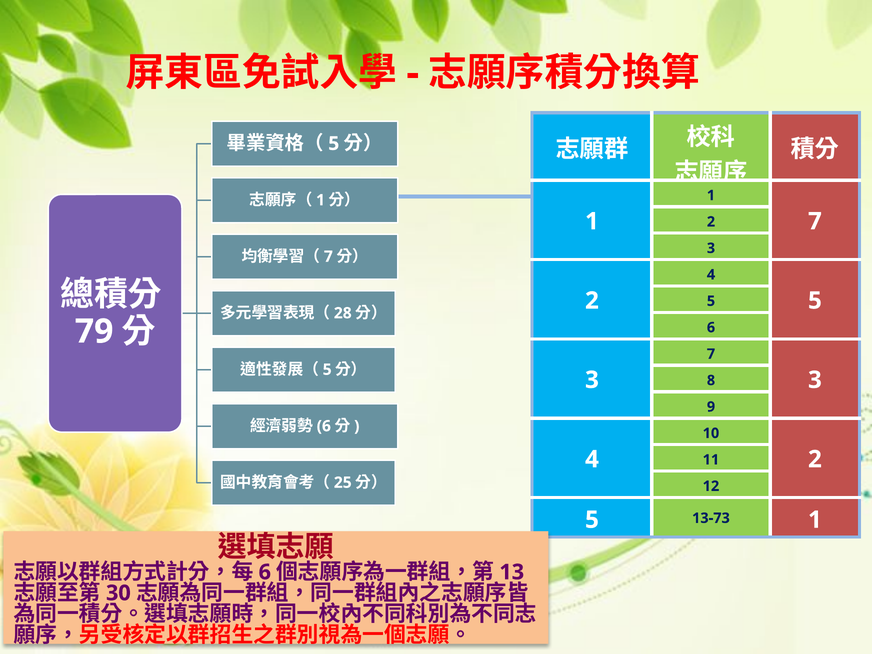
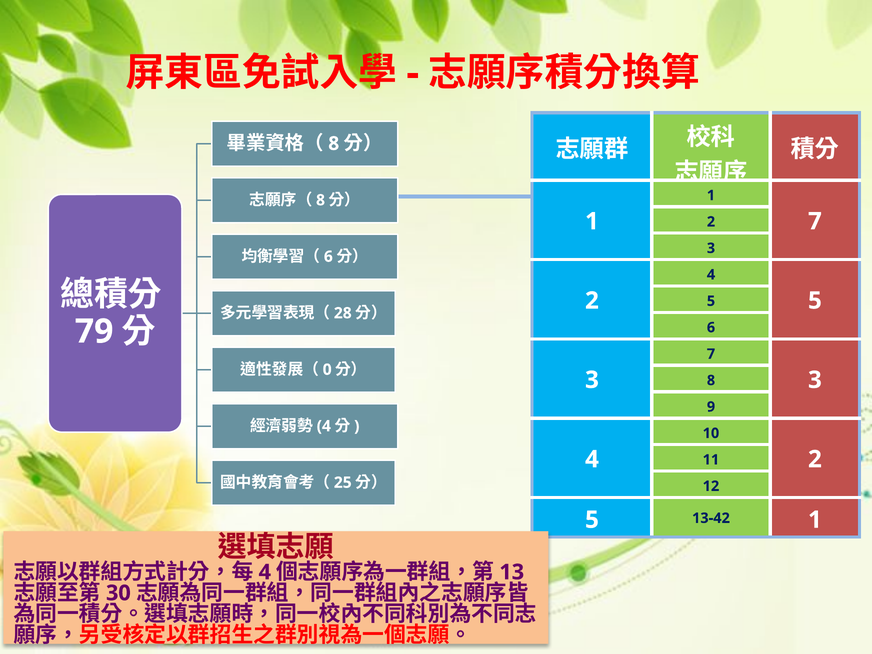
5: 5 -> 8 (334, 144)
1: 1 -> 8 (321, 200)
7: 7 -> 6 (328, 257)
5: 5 -> 0 (327, 370)
6: 6 -> 4 (324, 426)
13-73: 13-73 -> 13-42 (711, 518)
6: 6 -> 4 (265, 572)
